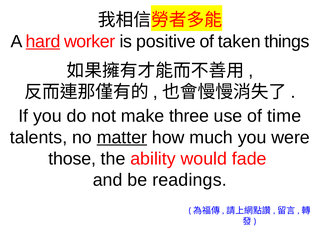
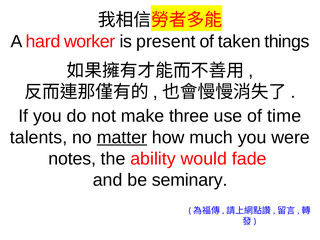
hard underline: present -> none (43, 41)
positive: positive -> present (166, 41)
those: those -> notes (72, 159)
readings: readings -> seminary (190, 180)
